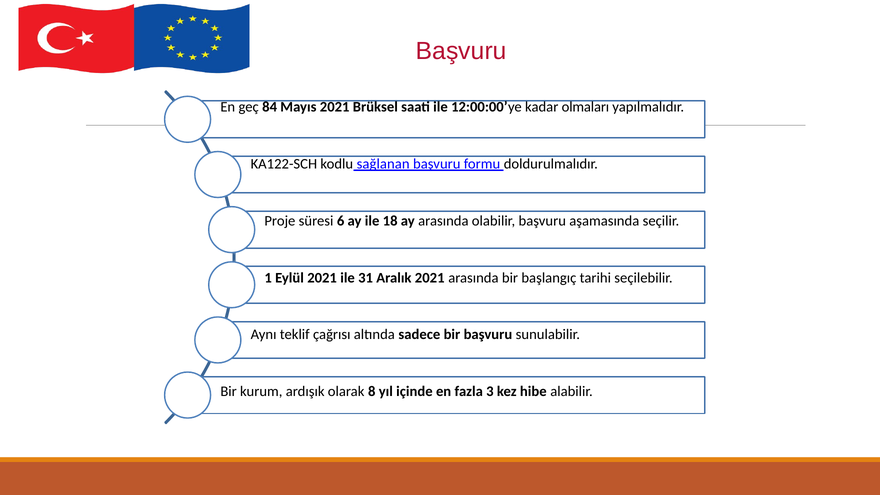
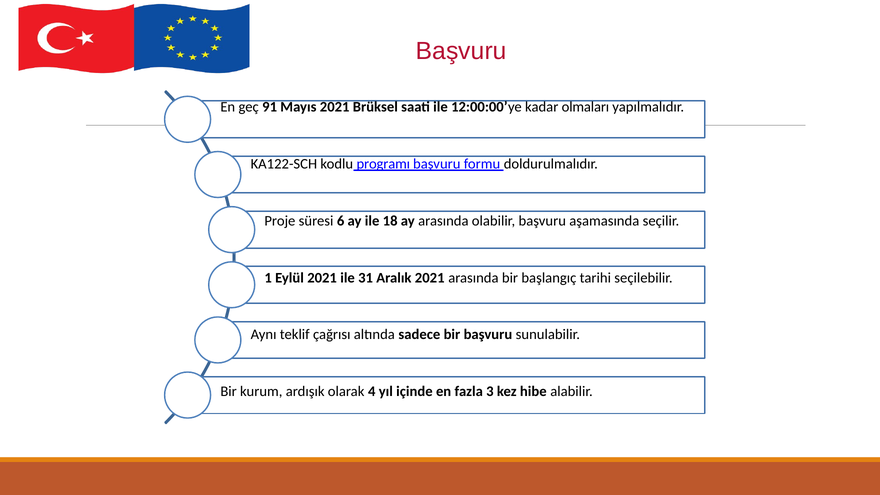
84: 84 -> 91 (270, 107)
sağlanan: sağlanan -> programı (383, 164)
8: 8 -> 4 (372, 391)
